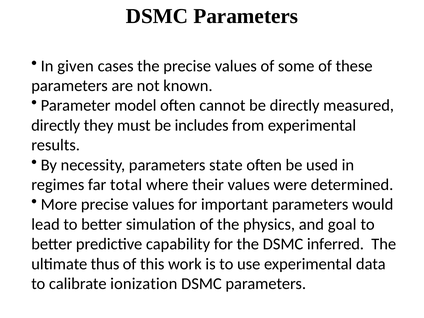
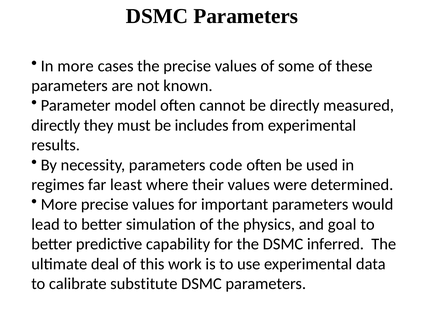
In given: given -> more (75, 66)
state: state -> code (226, 165)
total: total -> least (126, 185)
thus: thus -> deal (105, 264)
ionization: ionization -> substitute (144, 284)
